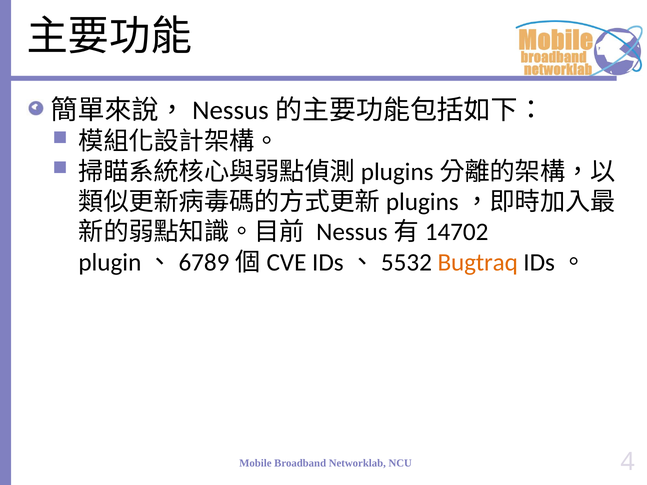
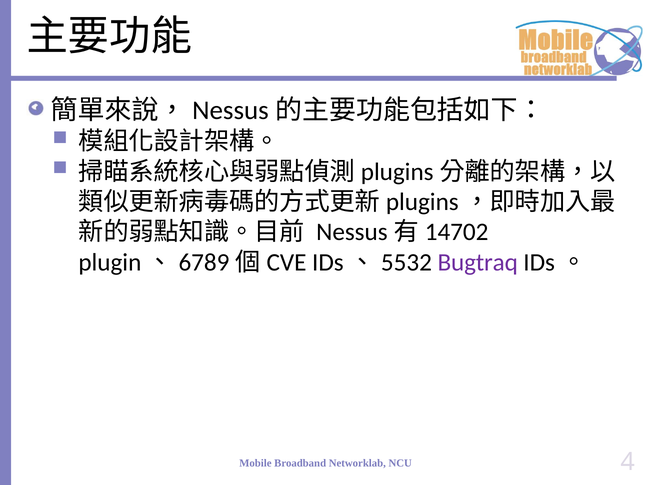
Bugtraq colour: orange -> purple (478, 262)
